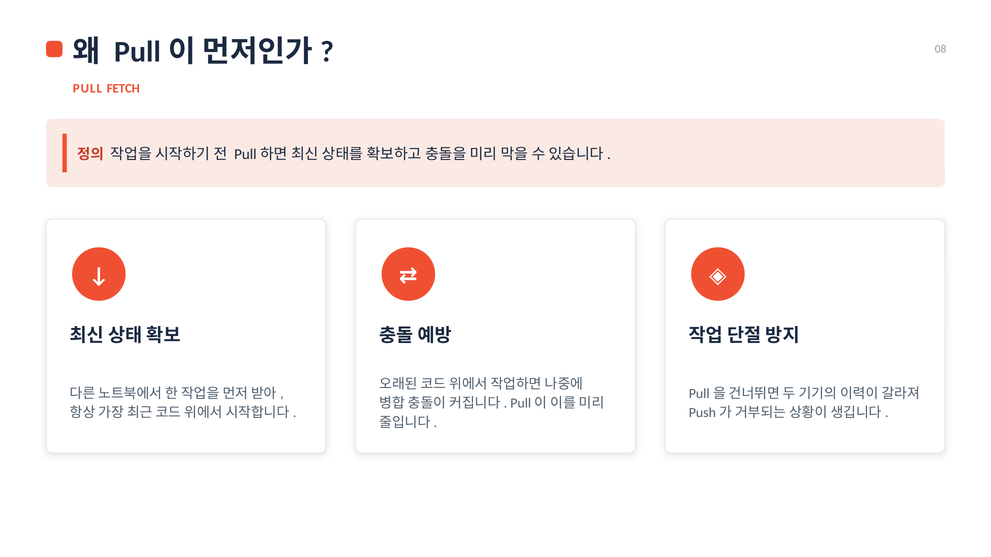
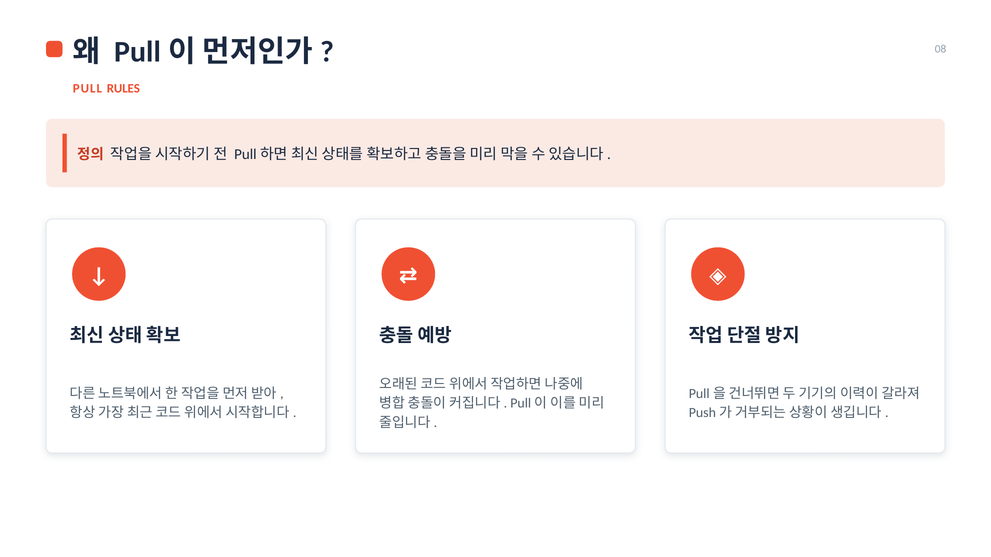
FETCH: FETCH -> RULES (123, 89)
